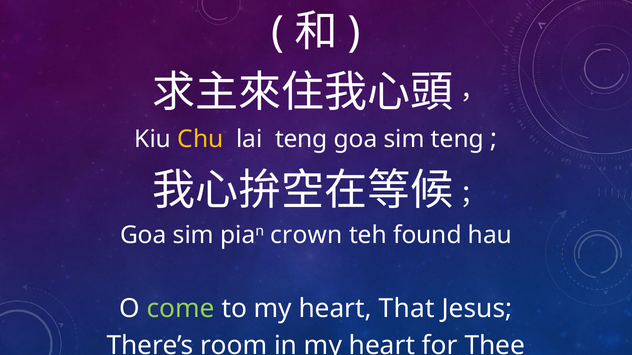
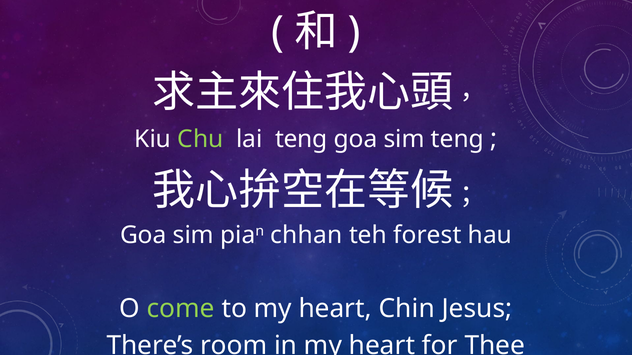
Chu colour: yellow -> light green (200, 139)
crown: crown -> chhan (306, 235)
found: found -> forest (427, 235)
That: That -> Chin (407, 309)
